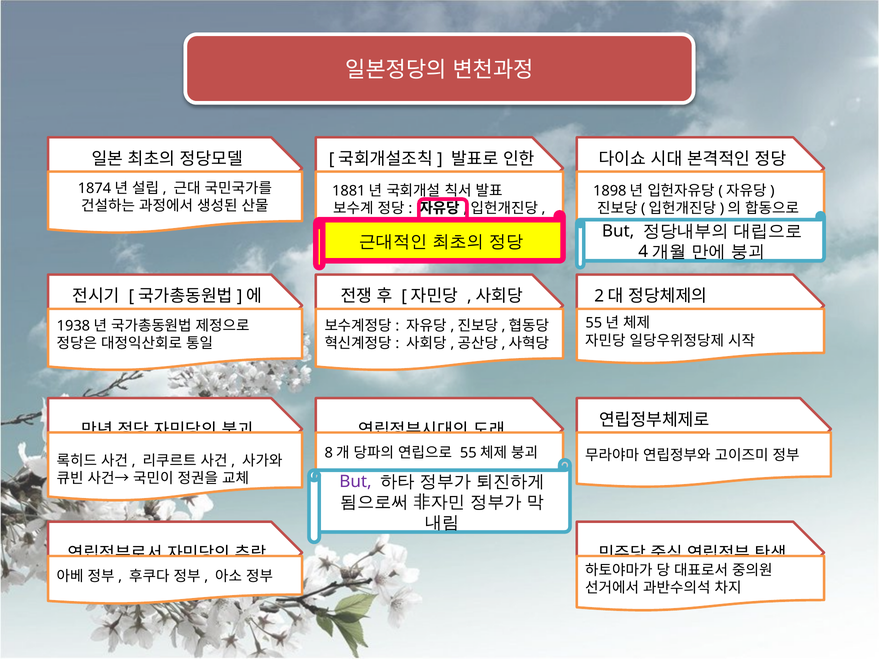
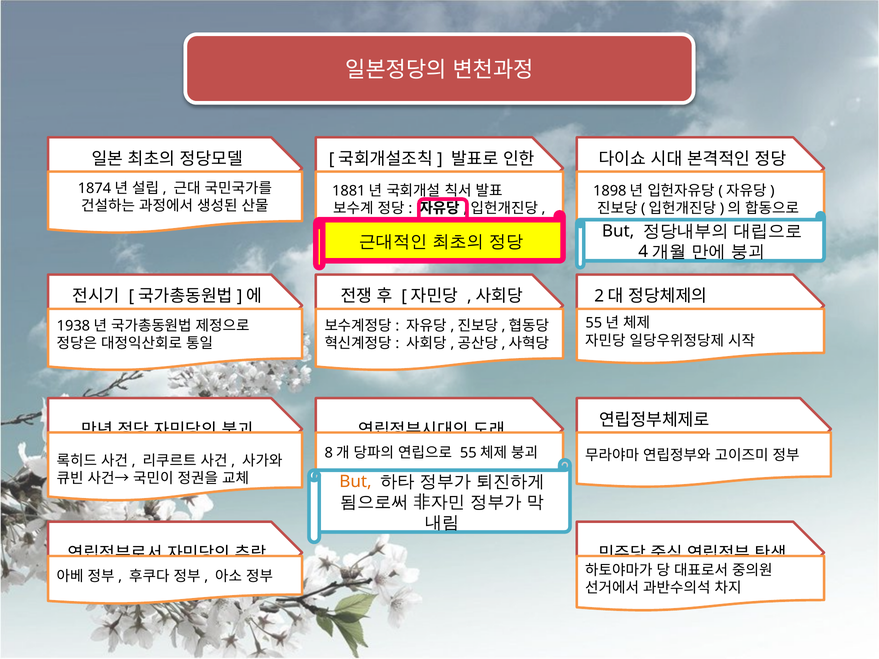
But colour: purple -> orange (355, 482)
